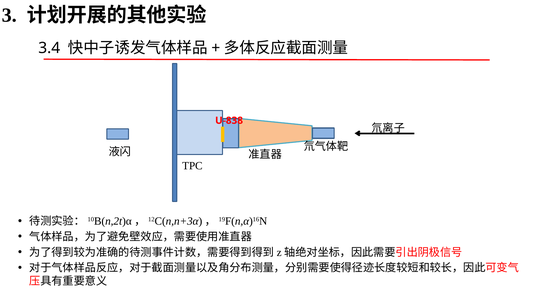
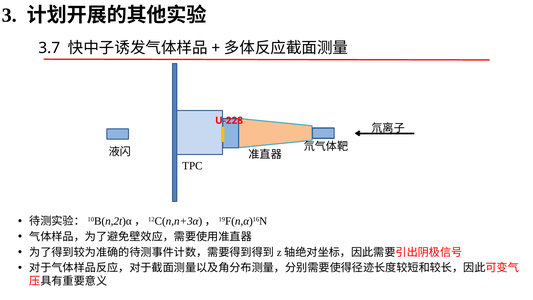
3.4: 3.4 -> 3.7 (49, 48)
U-838: U-838 -> U-228 (229, 120)
